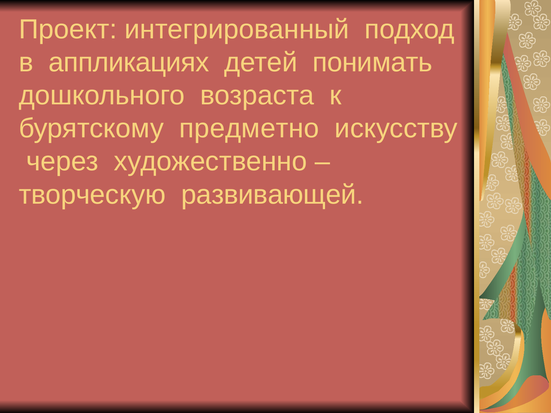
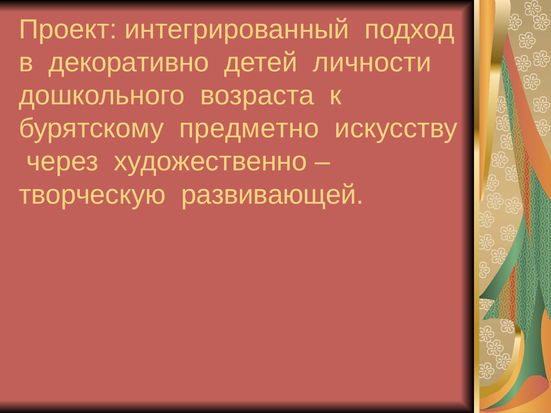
аппликациях: аппликациях -> декоративно (129, 62)
понимать: понимать -> личности (372, 62)
